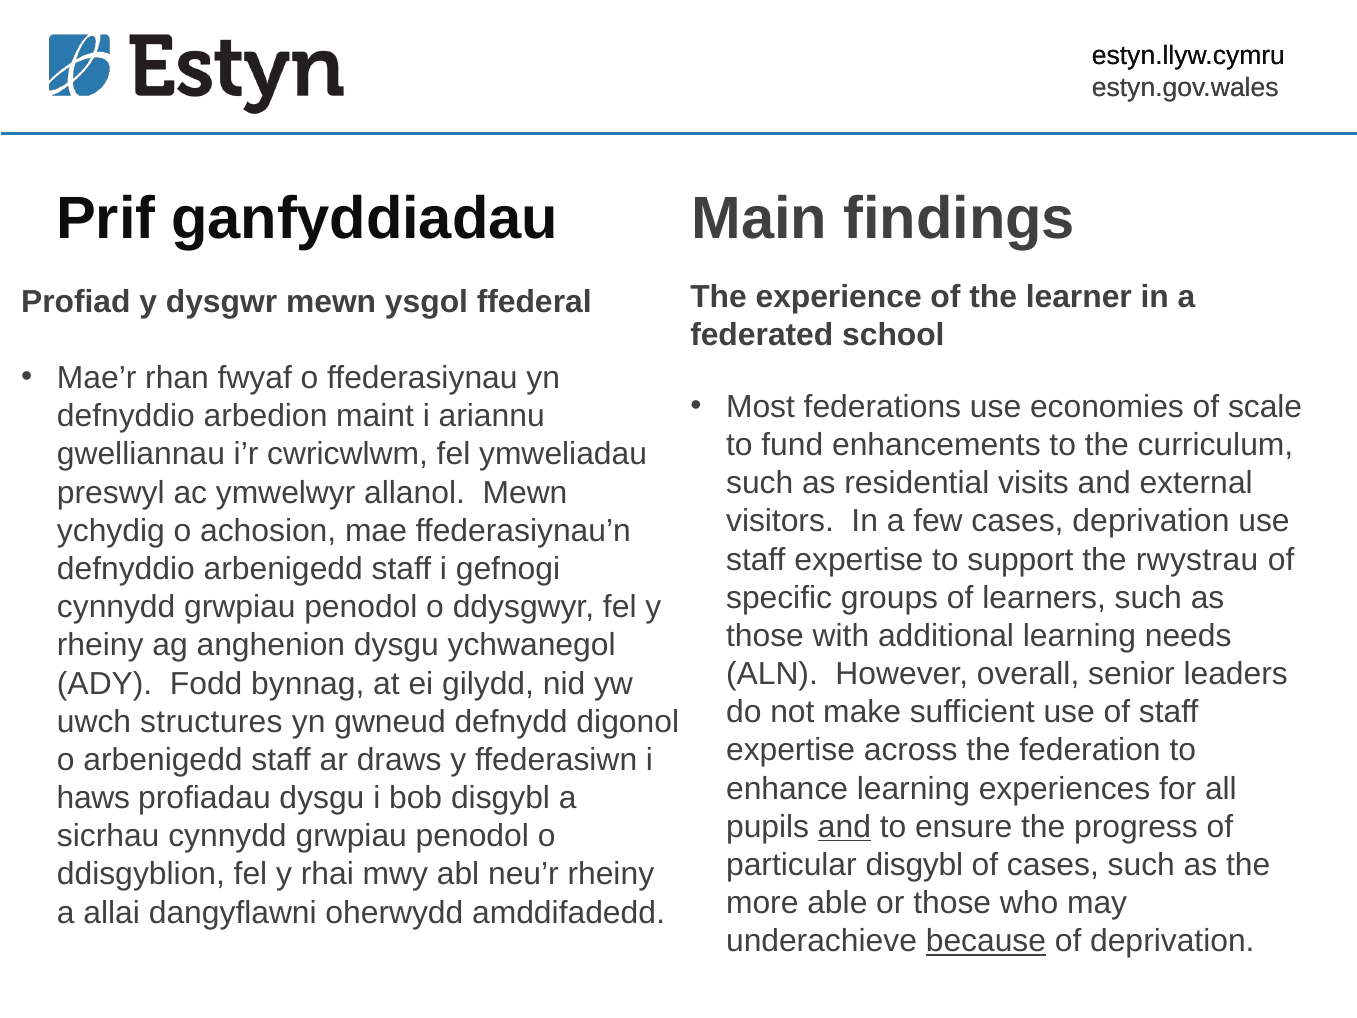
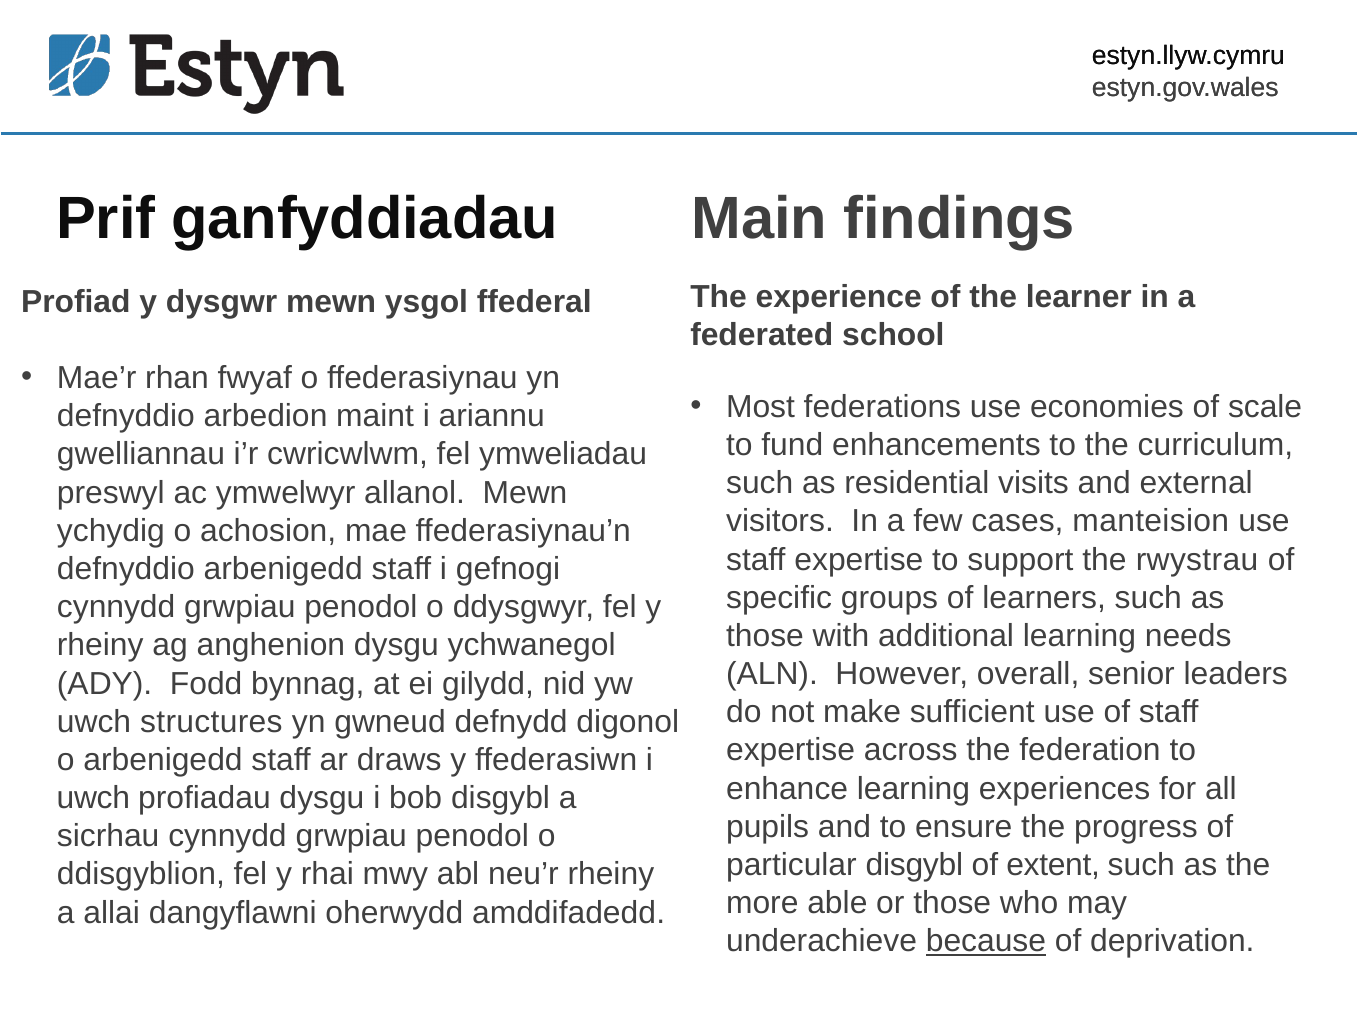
cases deprivation: deprivation -> manteision (1151, 521)
haws: haws -> uwch (93, 798)
and underline: present -> none (844, 827)
of cases: cases -> extent (1053, 865)
